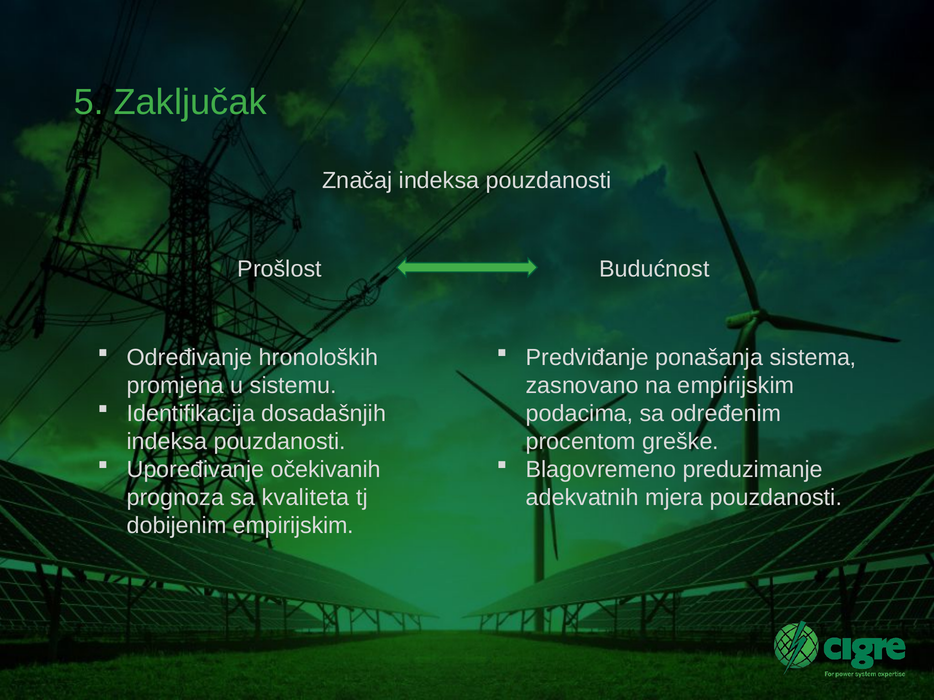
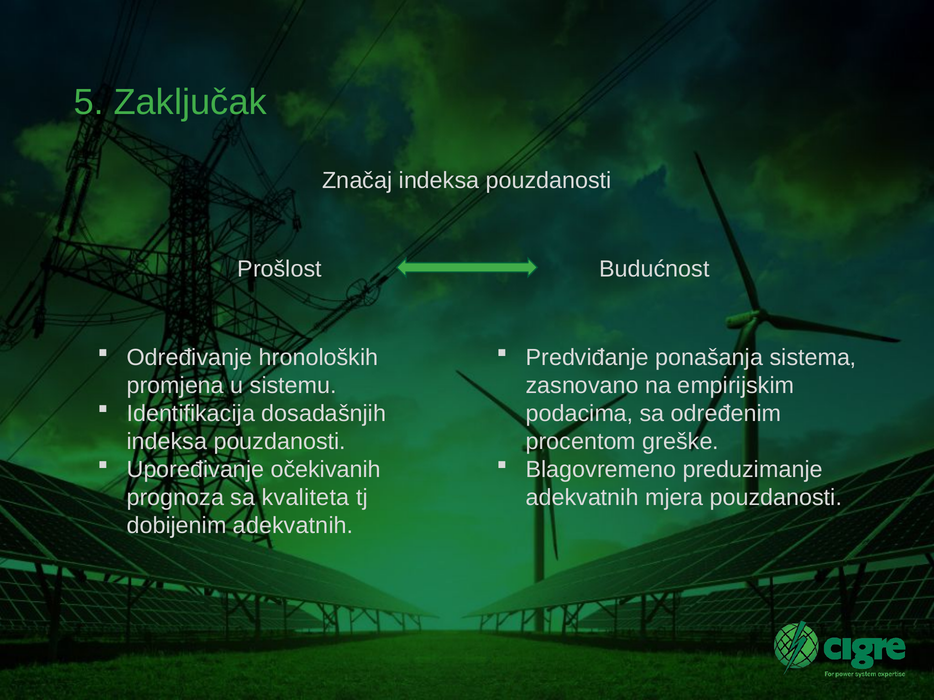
dobijenim empirijskim: empirijskim -> adekvatnih (293, 526)
